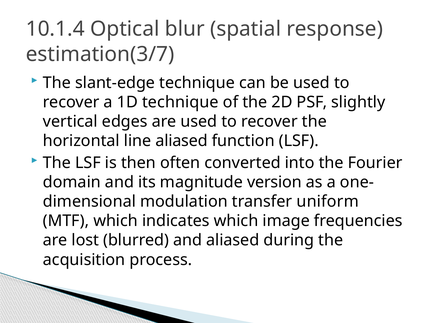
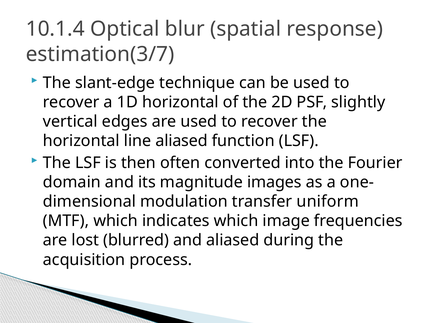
1D technique: technique -> horizontal (180, 102)
version: version -> images (274, 182)
